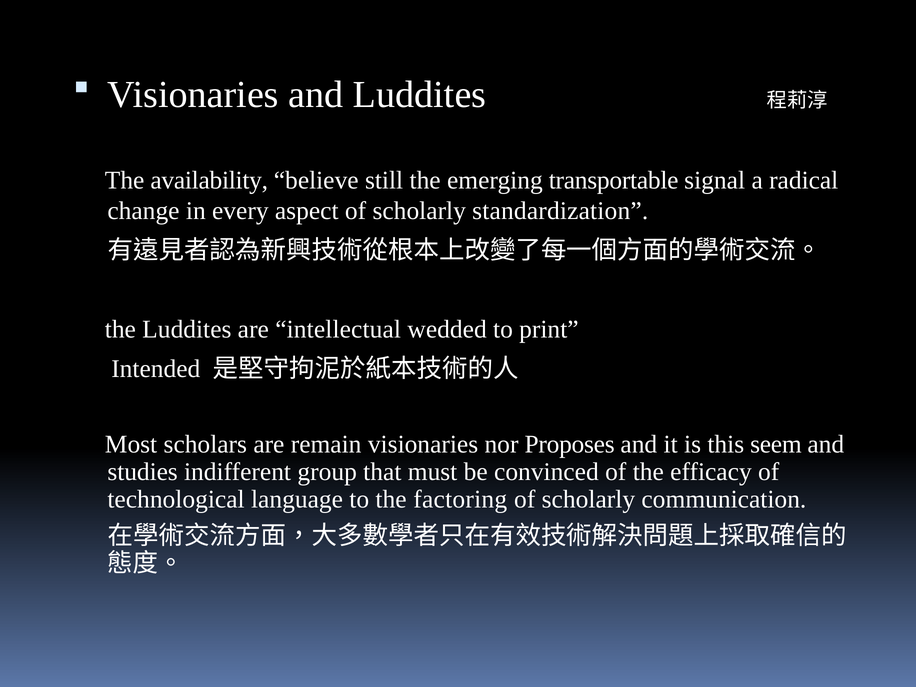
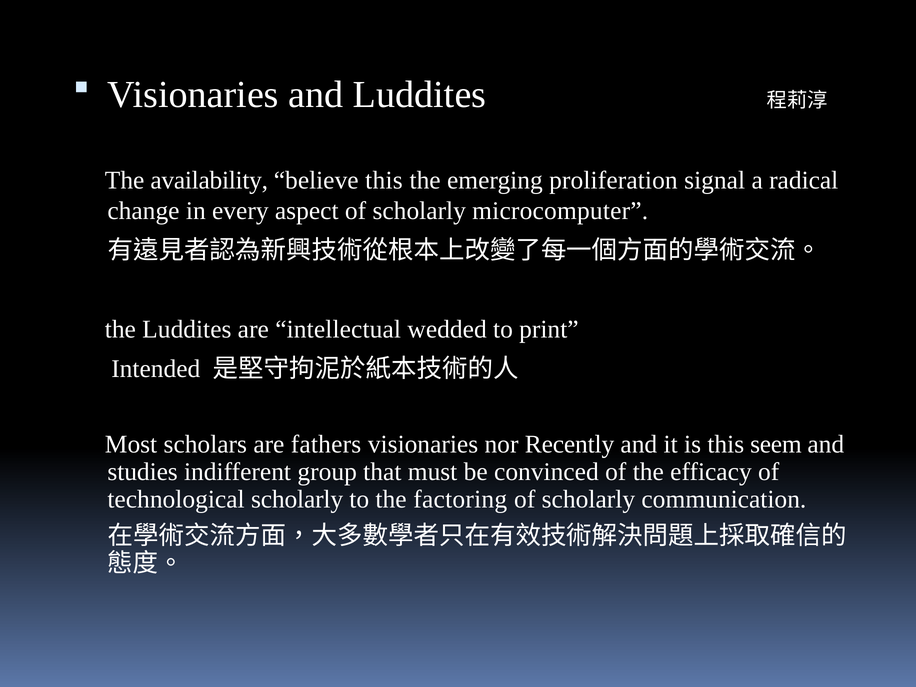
believe still: still -> this (384, 180)
transportable: transportable -> proliferation (613, 180)
standardization: standardization -> microcomputer (560, 211)
remain: remain -> fathers (326, 444)
Proposes: Proposes -> Recently (570, 444)
technological language: language -> scholarly (297, 499)
